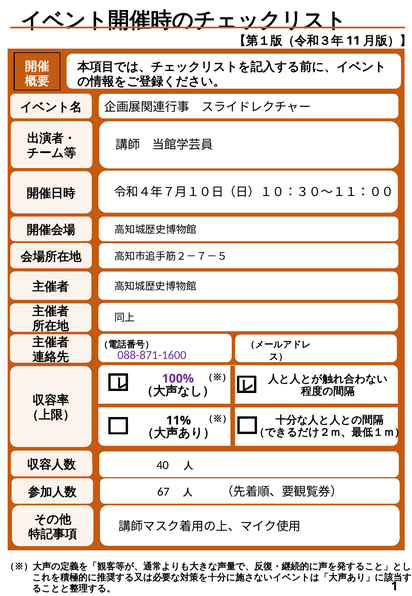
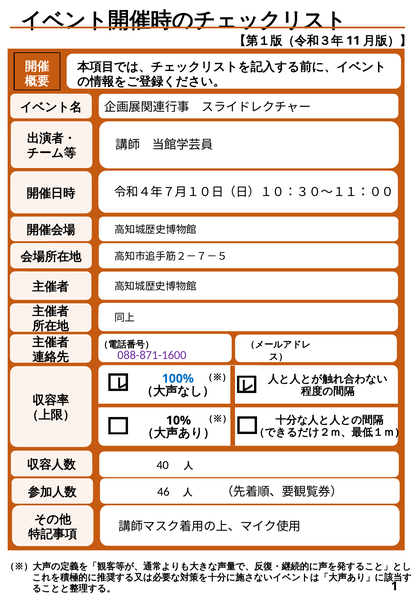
100% colour: purple -> blue (178, 378)
11%: 11% -> 10% (179, 420)
67: 67 -> 46 (163, 491)
